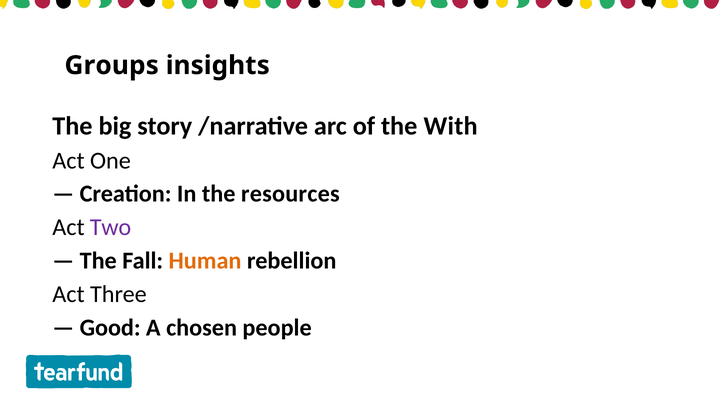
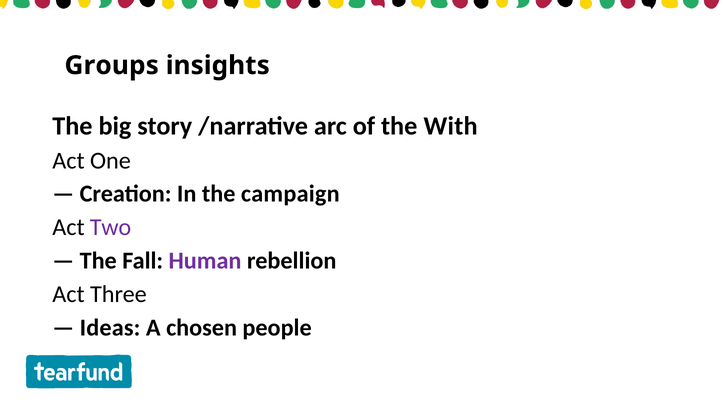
resources: resources -> campaign (290, 194)
Human colour: orange -> purple (205, 260)
Good: Good -> Ideas (110, 327)
